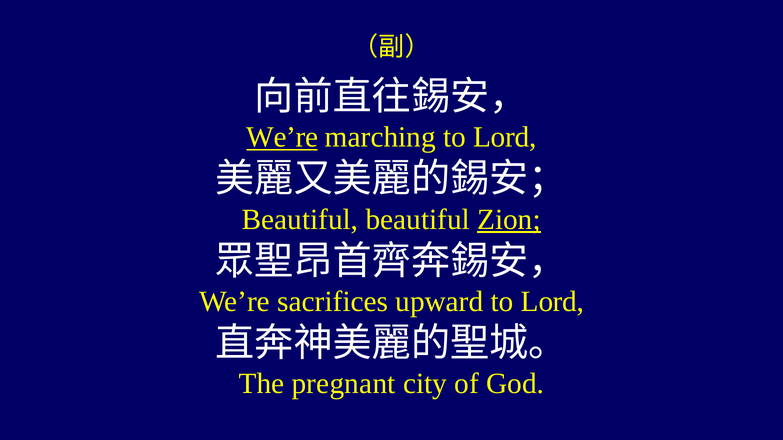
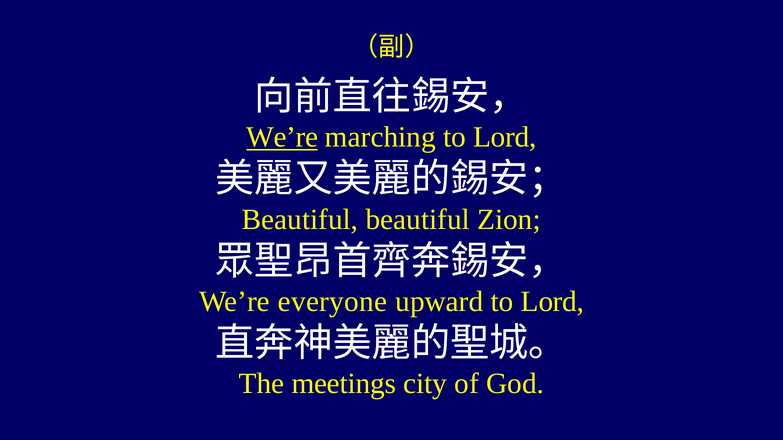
Zion underline: present -> none (509, 220)
sacrifices: sacrifices -> everyone (333, 302)
pregnant: pregnant -> meetings (344, 384)
